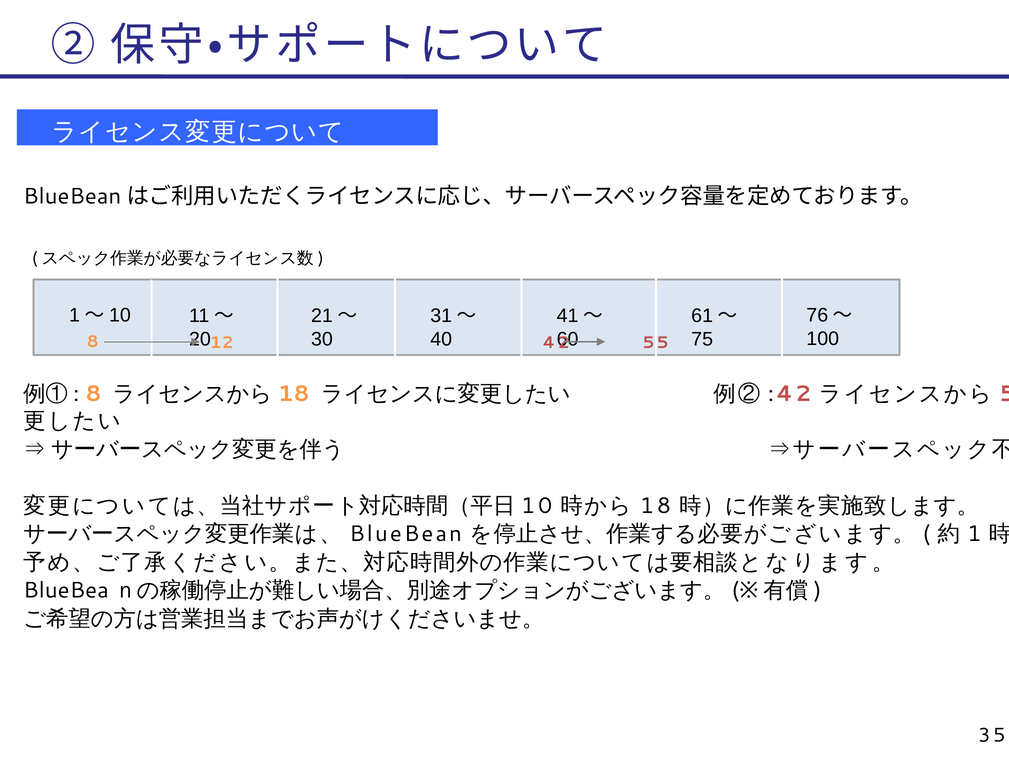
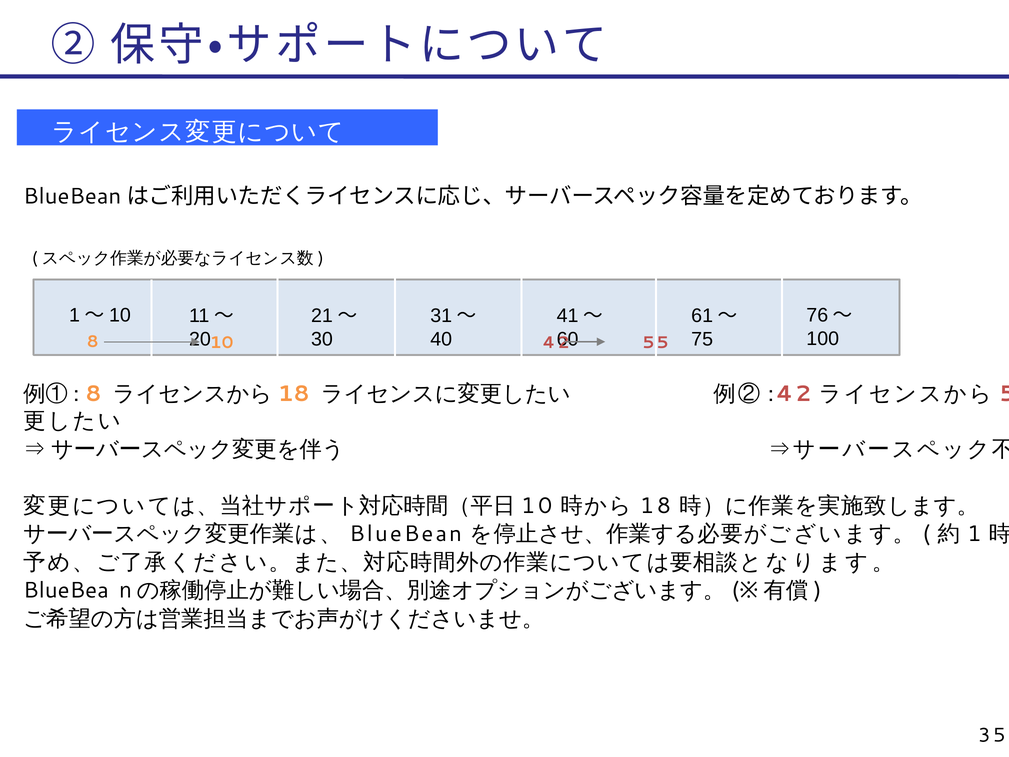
8 12: 12 -> 10 (222, 343)
